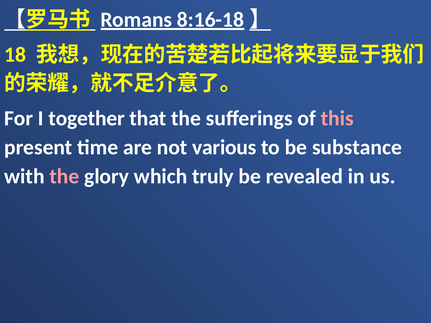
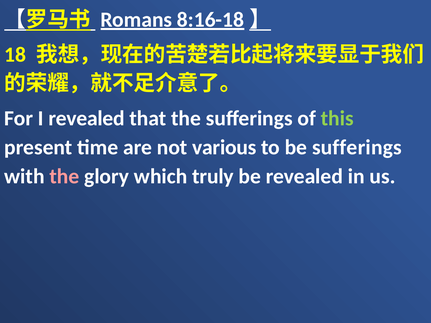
I together: together -> revealed (87, 119)
this colour: pink -> light green (337, 119)
be substance: substance -> sufferings (357, 147)
